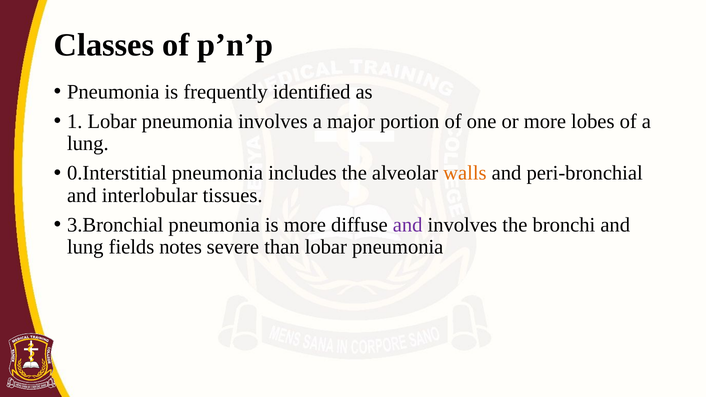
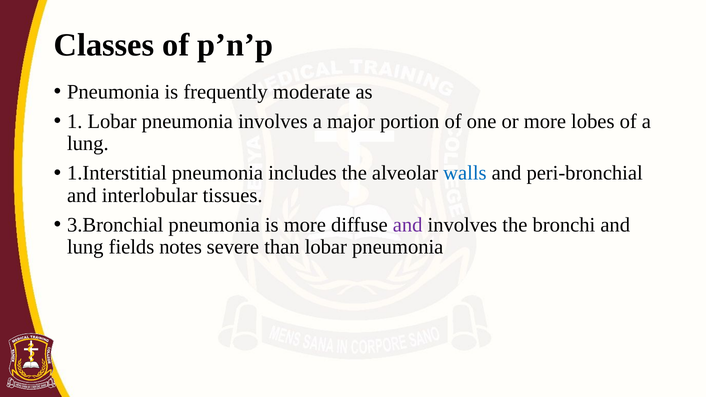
identified: identified -> moderate (312, 92)
0.Interstitial: 0.Interstitial -> 1.Interstitial (117, 173)
walls colour: orange -> blue (465, 173)
